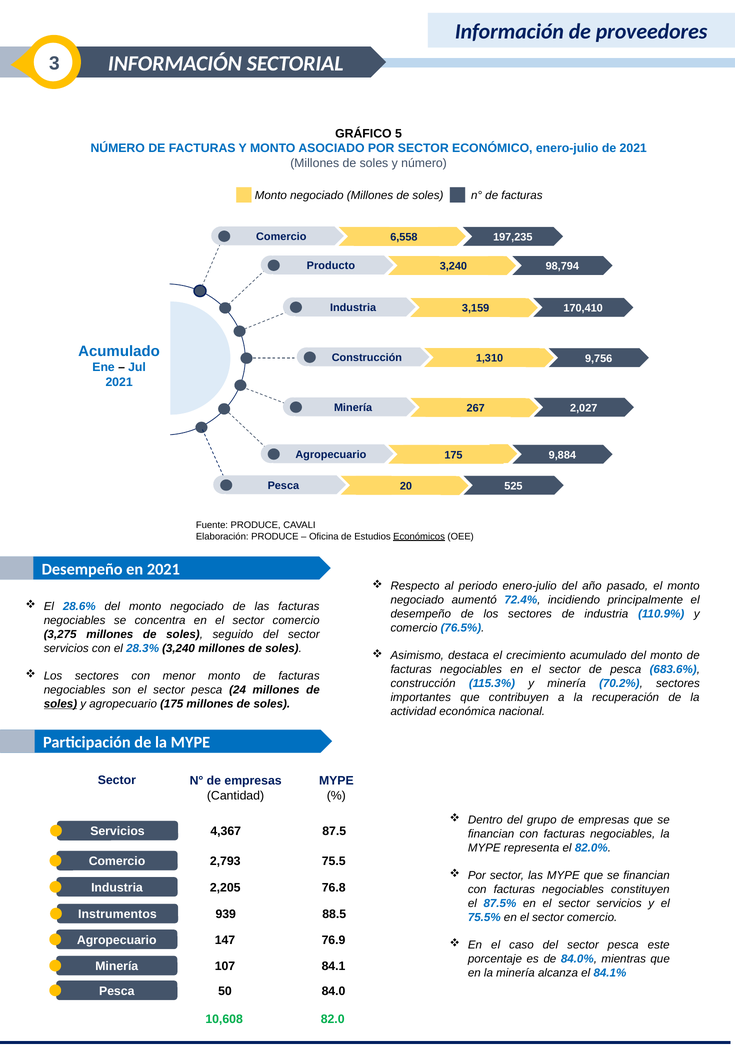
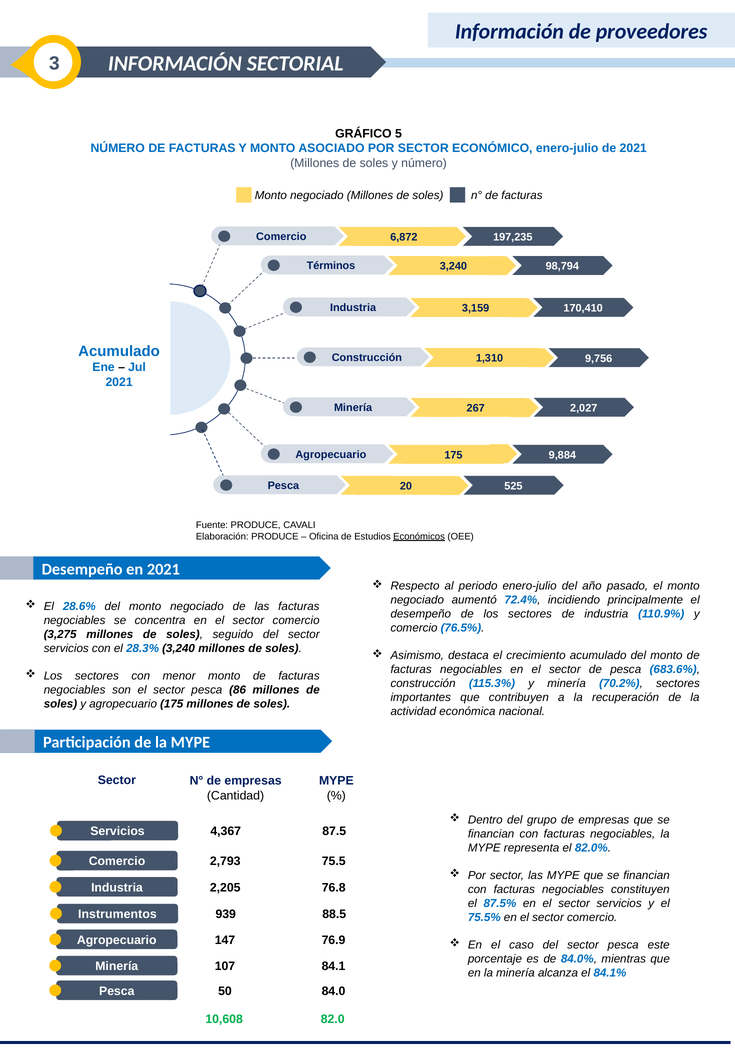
6,558: 6,558 -> 6,872 (404, 237)
Producto: Producto -> Términos (331, 266)
24: 24 -> 86 (238, 690)
soles underline: present -> none (60, 704)
